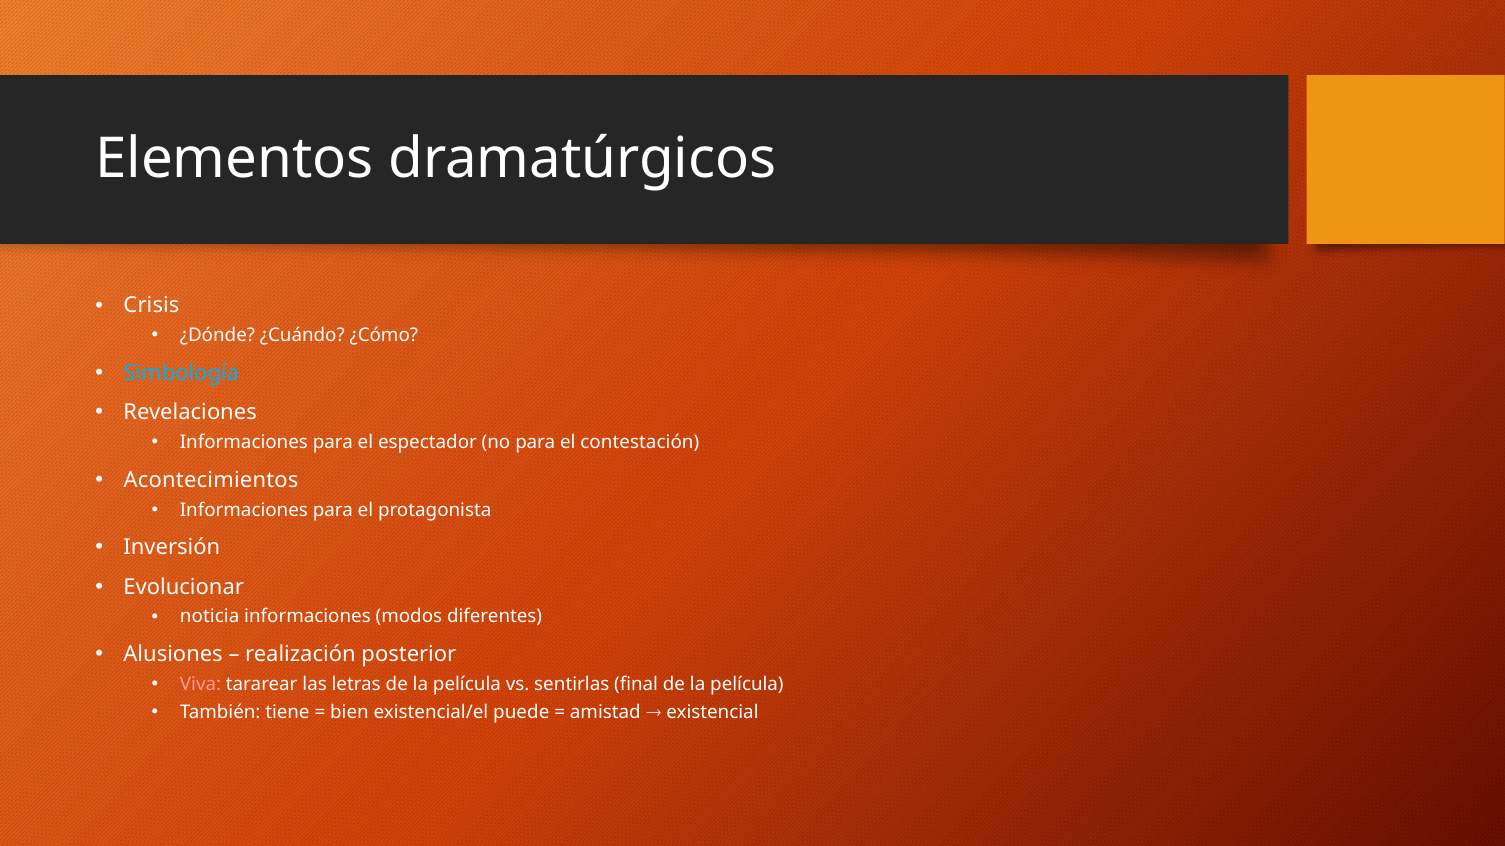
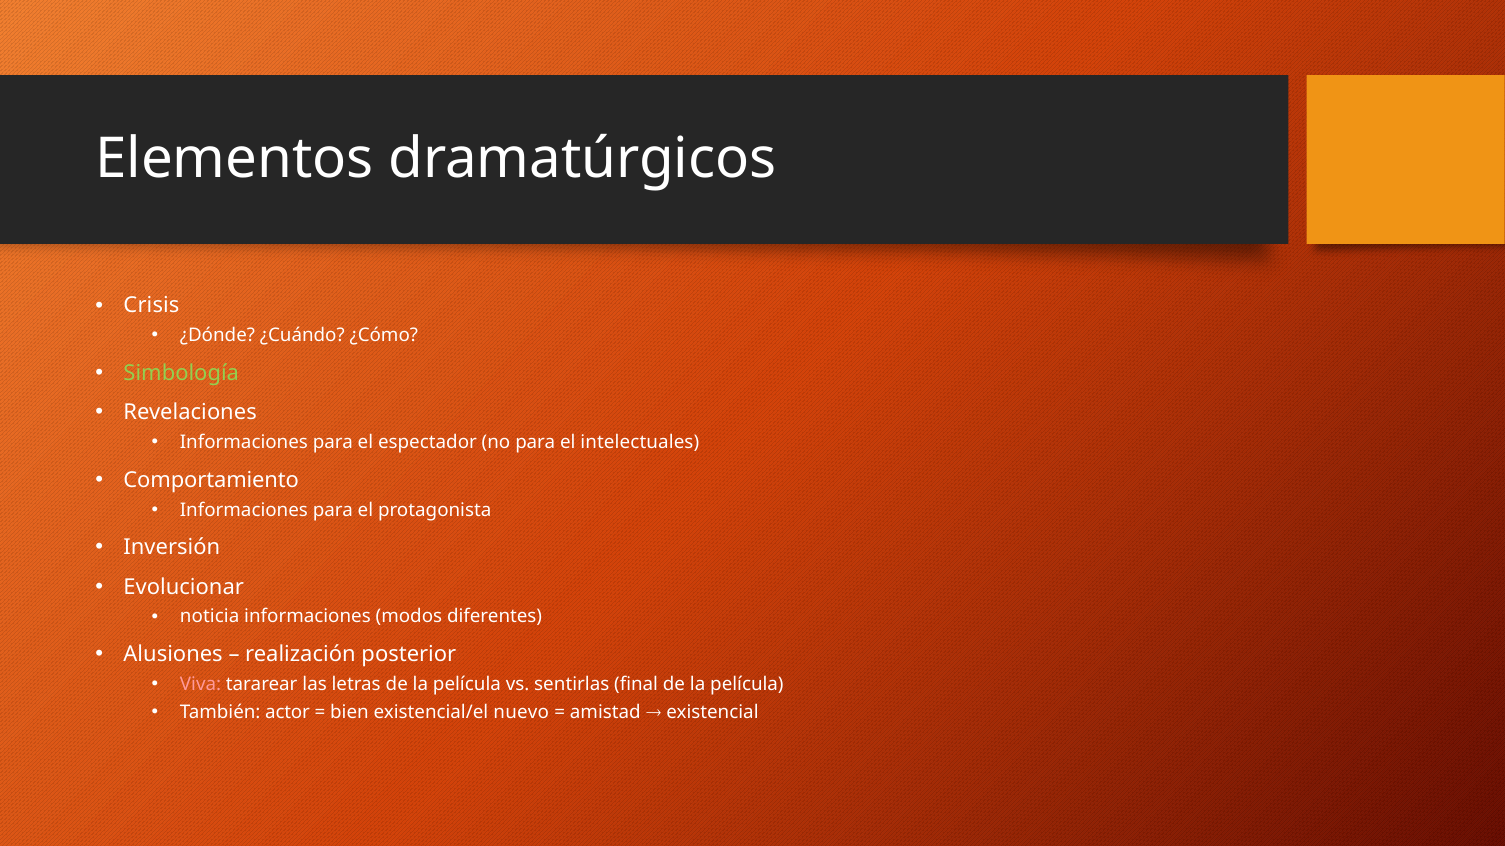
Simbología colour: light blue -> light green (181, 373)
contestación: contestación -> intelectuales (640, 443)
Acontecimientos: Acontecimientos -> Comportamiento (211, 480)
tiene: tiene -> actor (288, 713)
puede: puede -> nuevo (521, 713)
